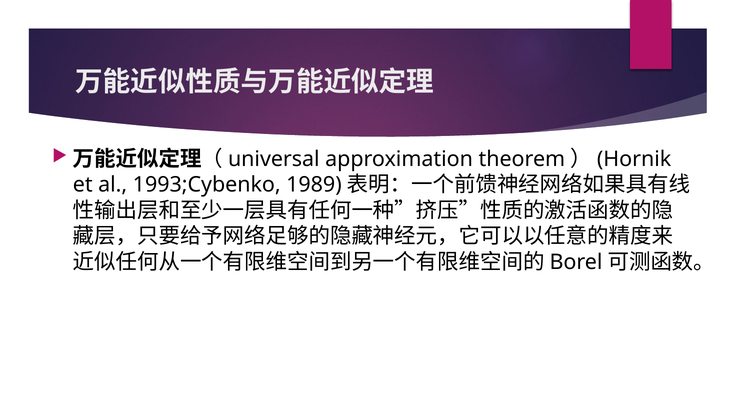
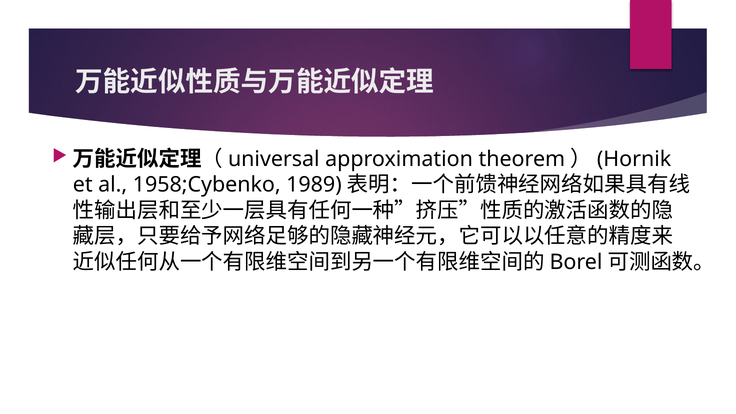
1993;Cybenko: 1993;Cybenko -> 1958;Cybenko (207, 185)
